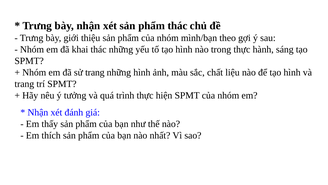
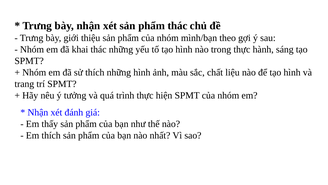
sử trang: trang -> thích (95, 72)
